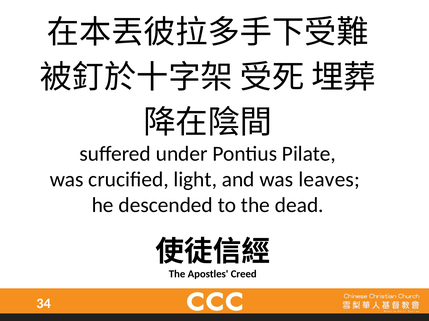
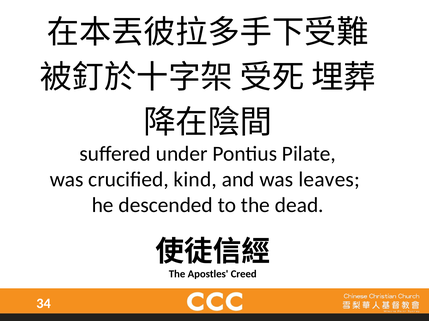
light: light -> kind (195, 180)
